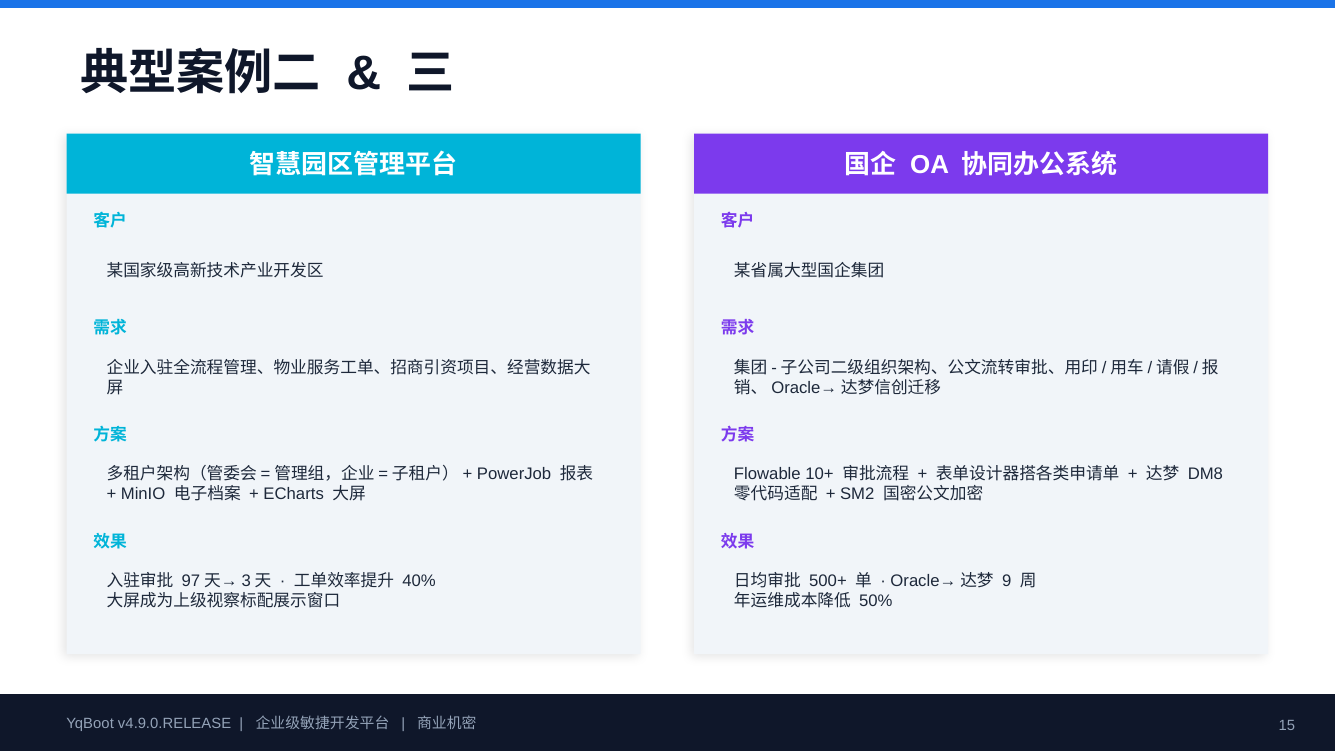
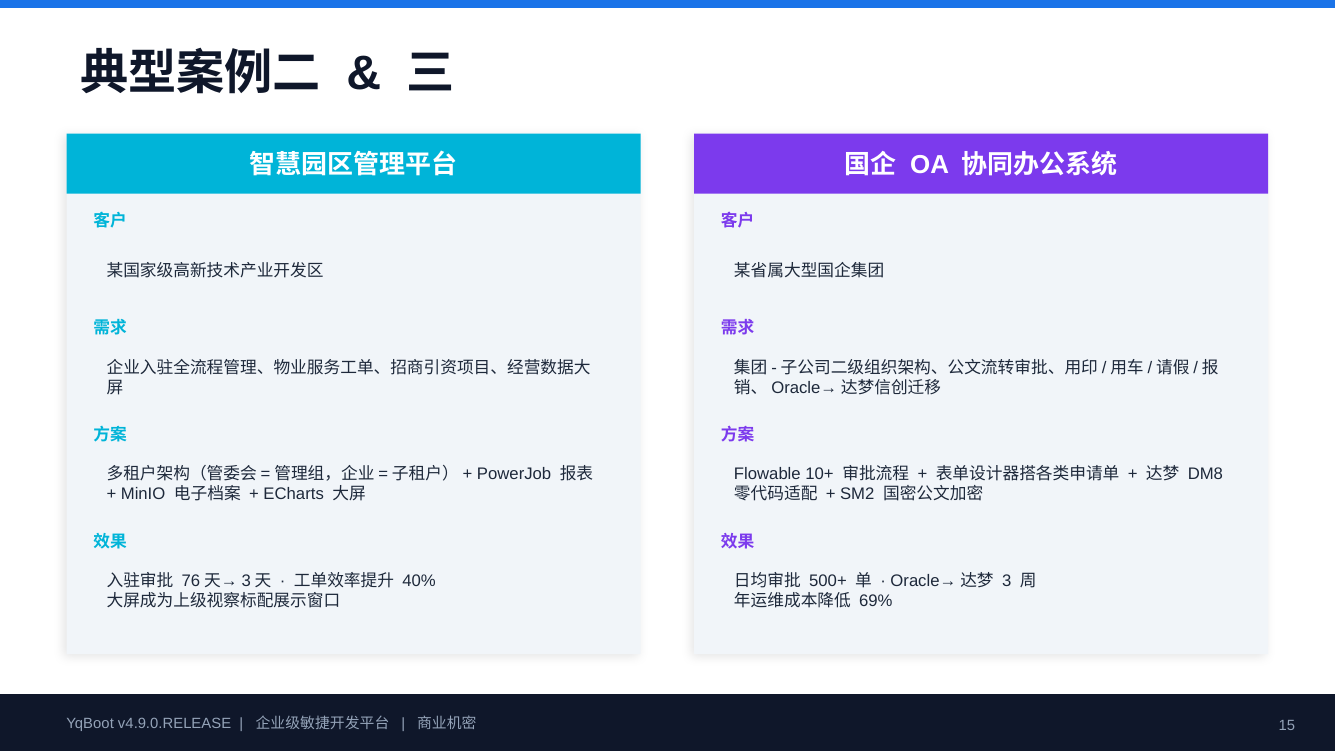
97: 97 -> 76 (191, 581)
9: 9 -> 3 (1007, 581)
50%: 50% -> 69% (876, 601)
